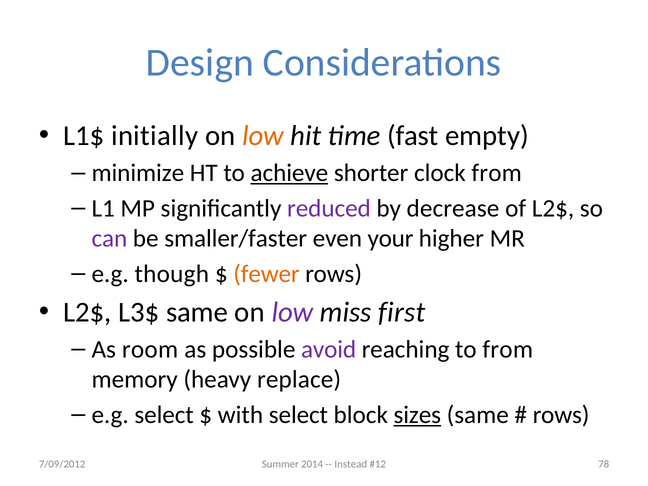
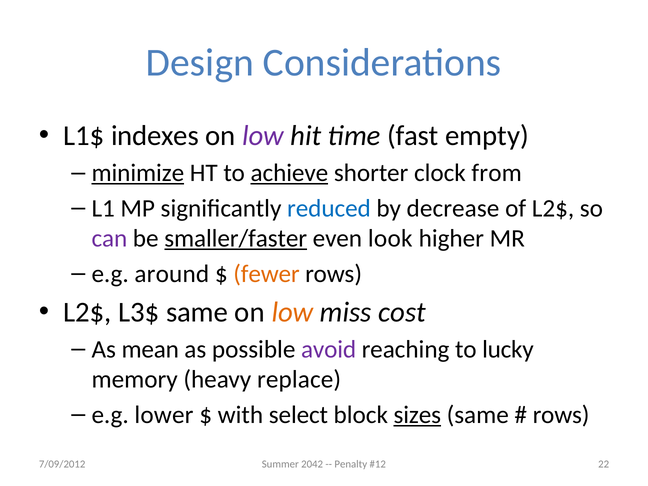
initially: initially -> indexes (155, 136)
low colour: orange -> purple (263, 136)
minimize underline: none -> present (138, 173)
reduced colour: purple -> blue (329, 208)
smaller/faster underline: none -> present (236, 239)
your: your -> look (390, 239)
though: though -> around (172, 274)
low colour: purple -> orange (292, 312)
first: first -> cost (402, 312)
room: room -> mean (150, 349)
to from: from -> lucky (508, 349)
e.g select: select -> lower (164, 415)
2014: 2014 -> 2042 (312, 464)
Instead: Instead -> Penalty (351, 464)
78: 78 -> 22 (604, 464)
